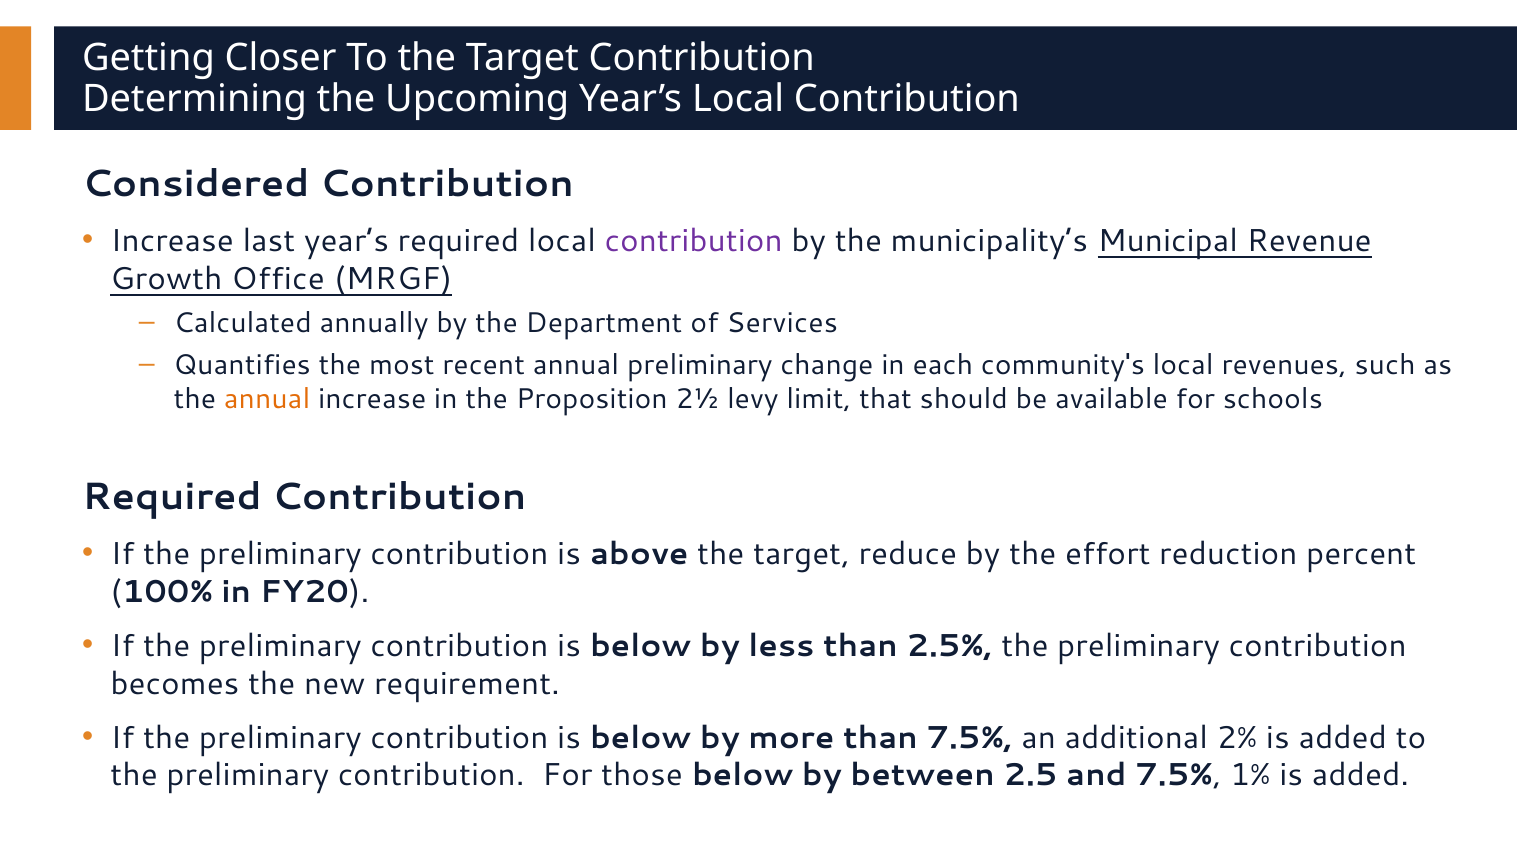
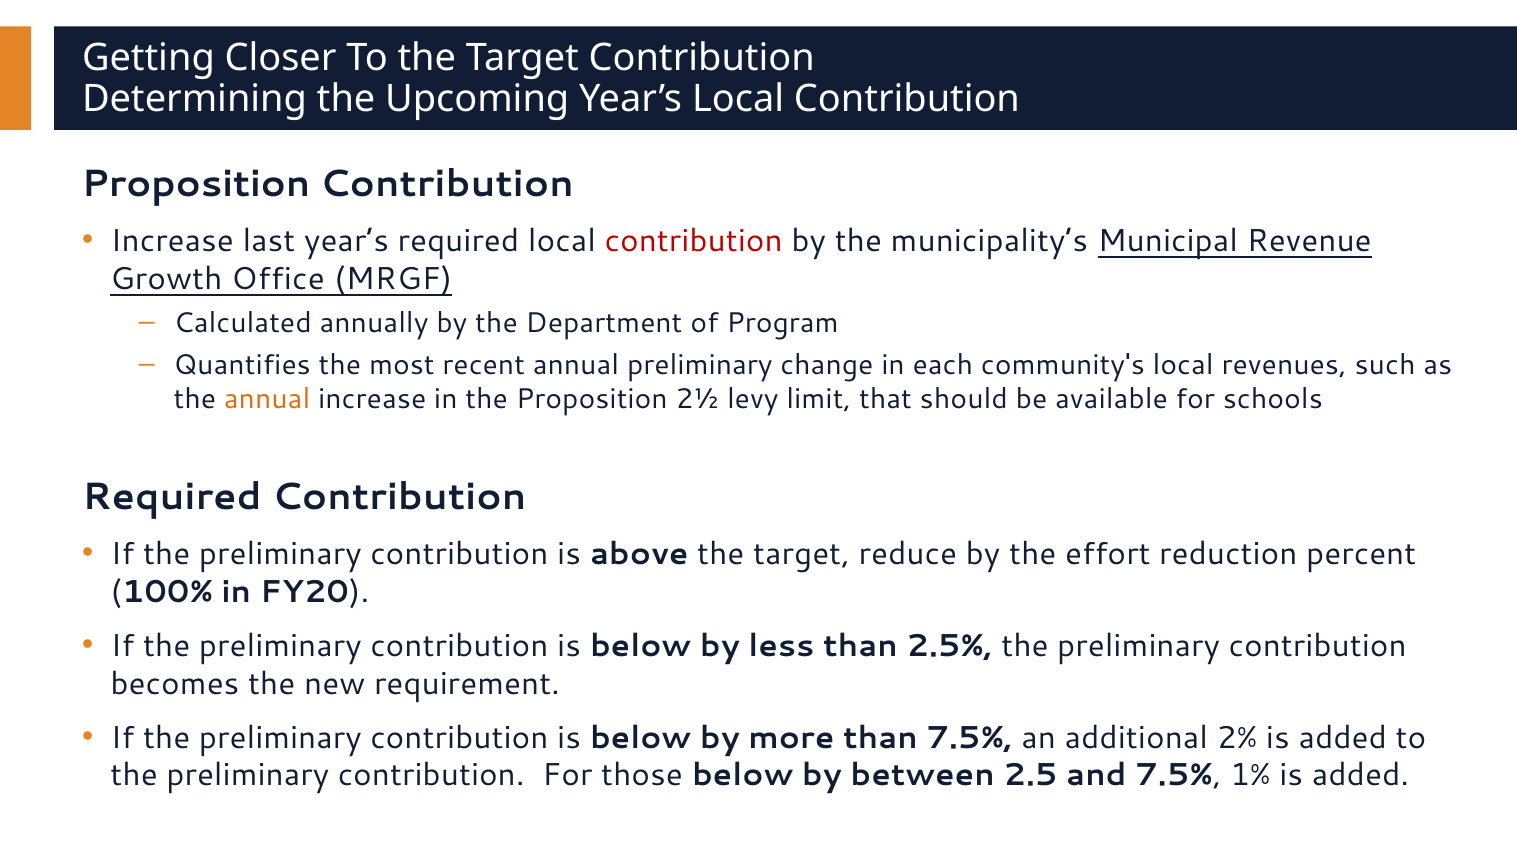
Considered: Considered -> Proposition (196, 184)
contribution colour: purple -> red (694, 241)
Services: Services -> Program (782, 323)
